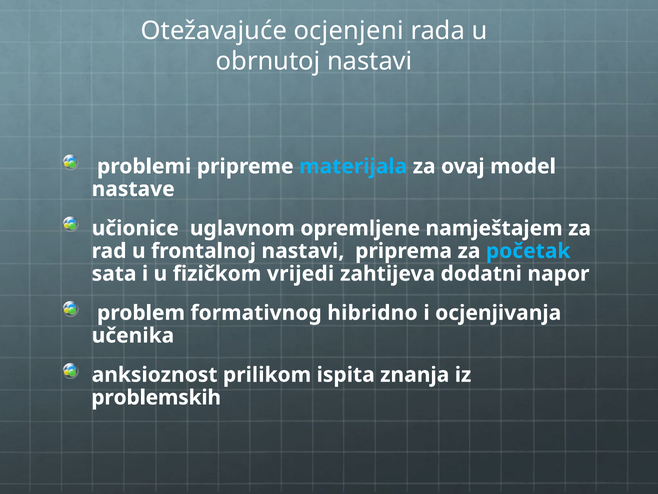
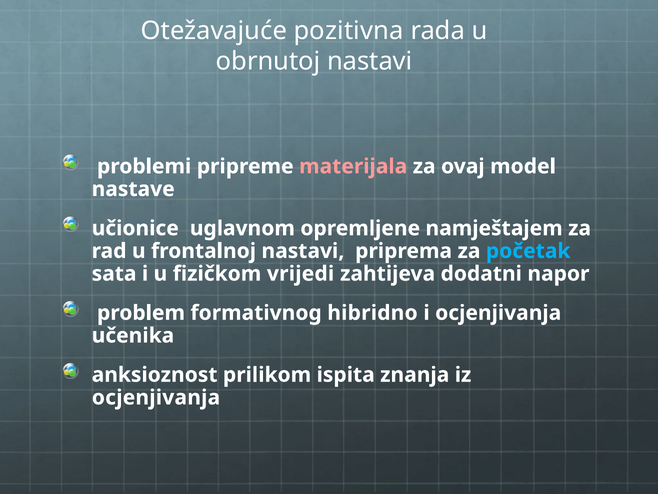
ocjenjeni: ocjenjeni -> pozitivna (349, 31)
materijala colour: light blue -> pink (353, 166)
problemskih: problemskih -> ocjenjivanja (156, 397)
